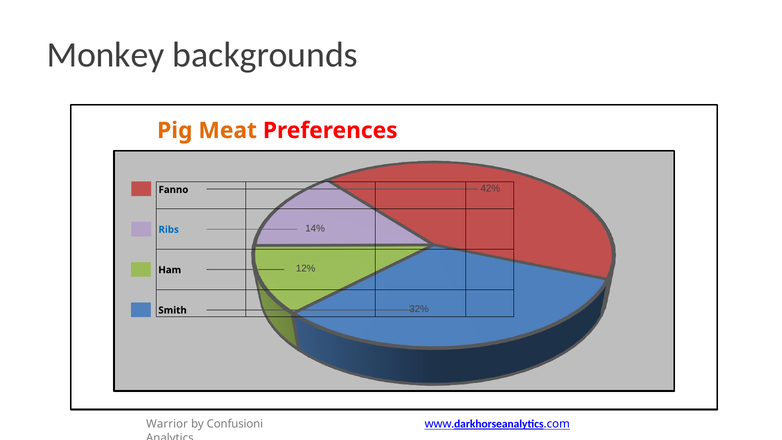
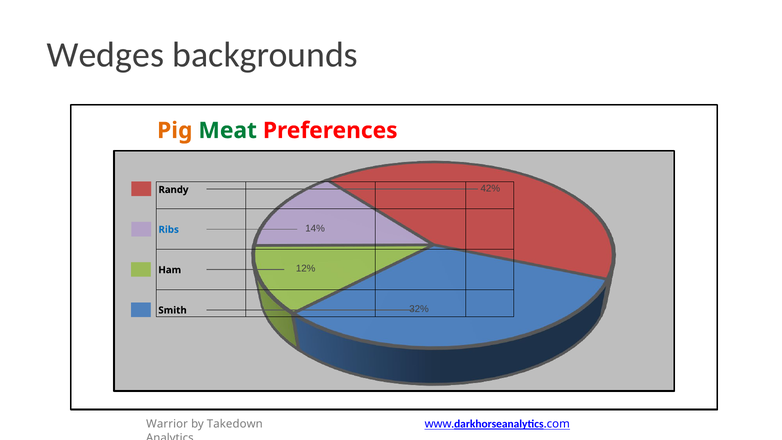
Monkey: Monkey -> Wedges (105, 55)
Meat colour: orange -> green (228, 131)
Fanno: Fanno -> Randy (173, 190)
Confusioni: Confusioni -> Takedown (235, 424)
